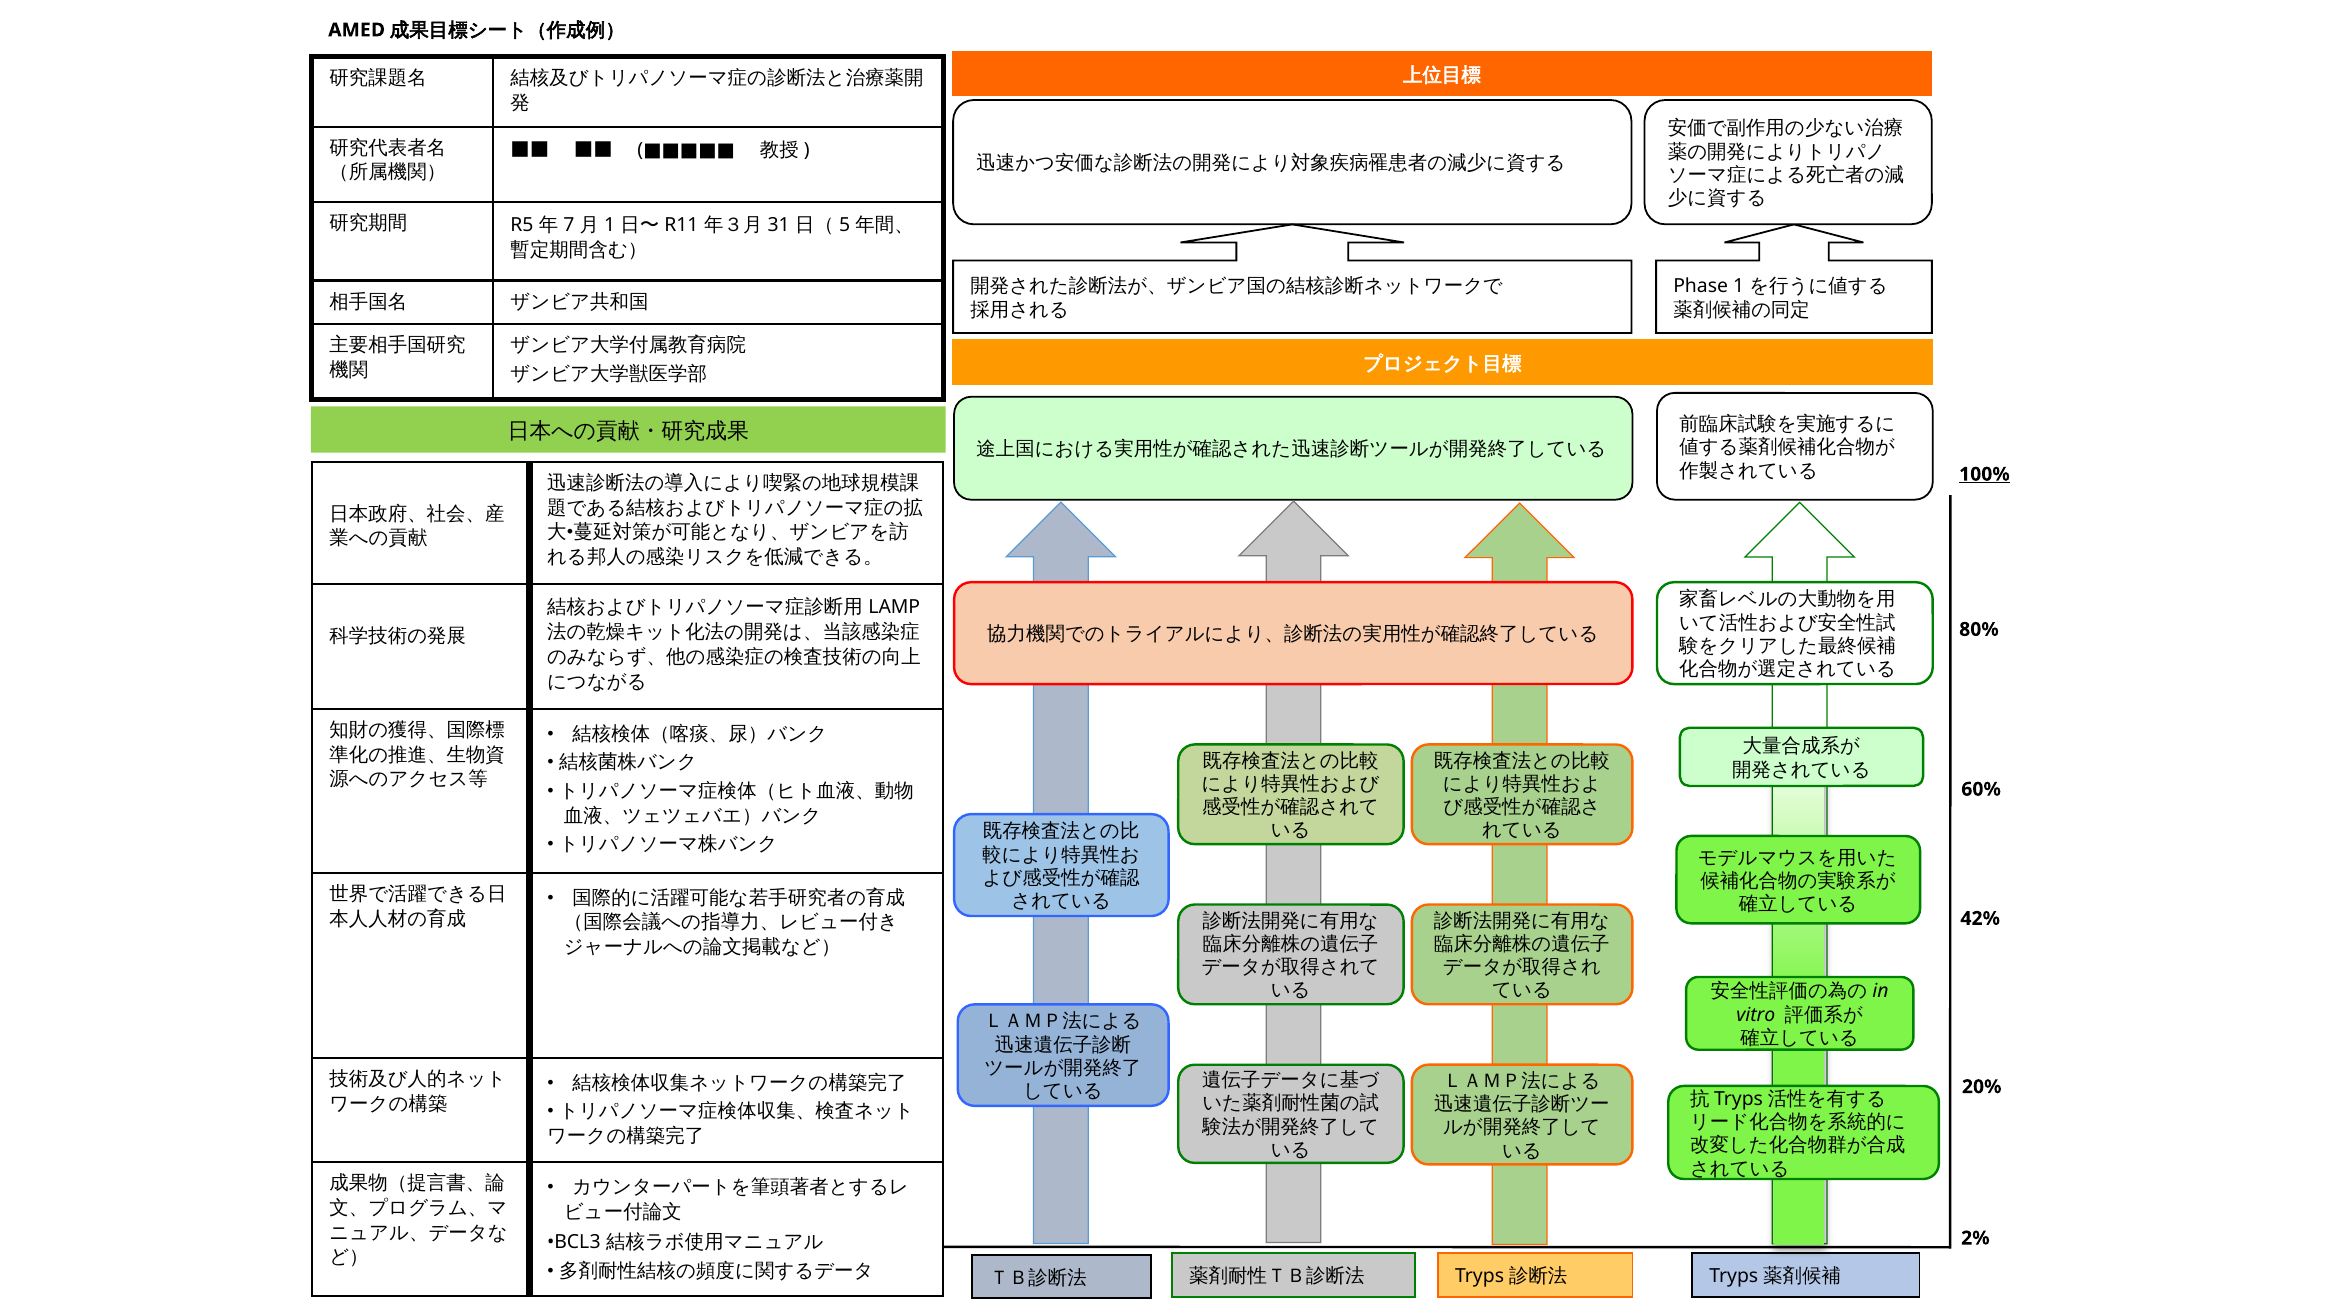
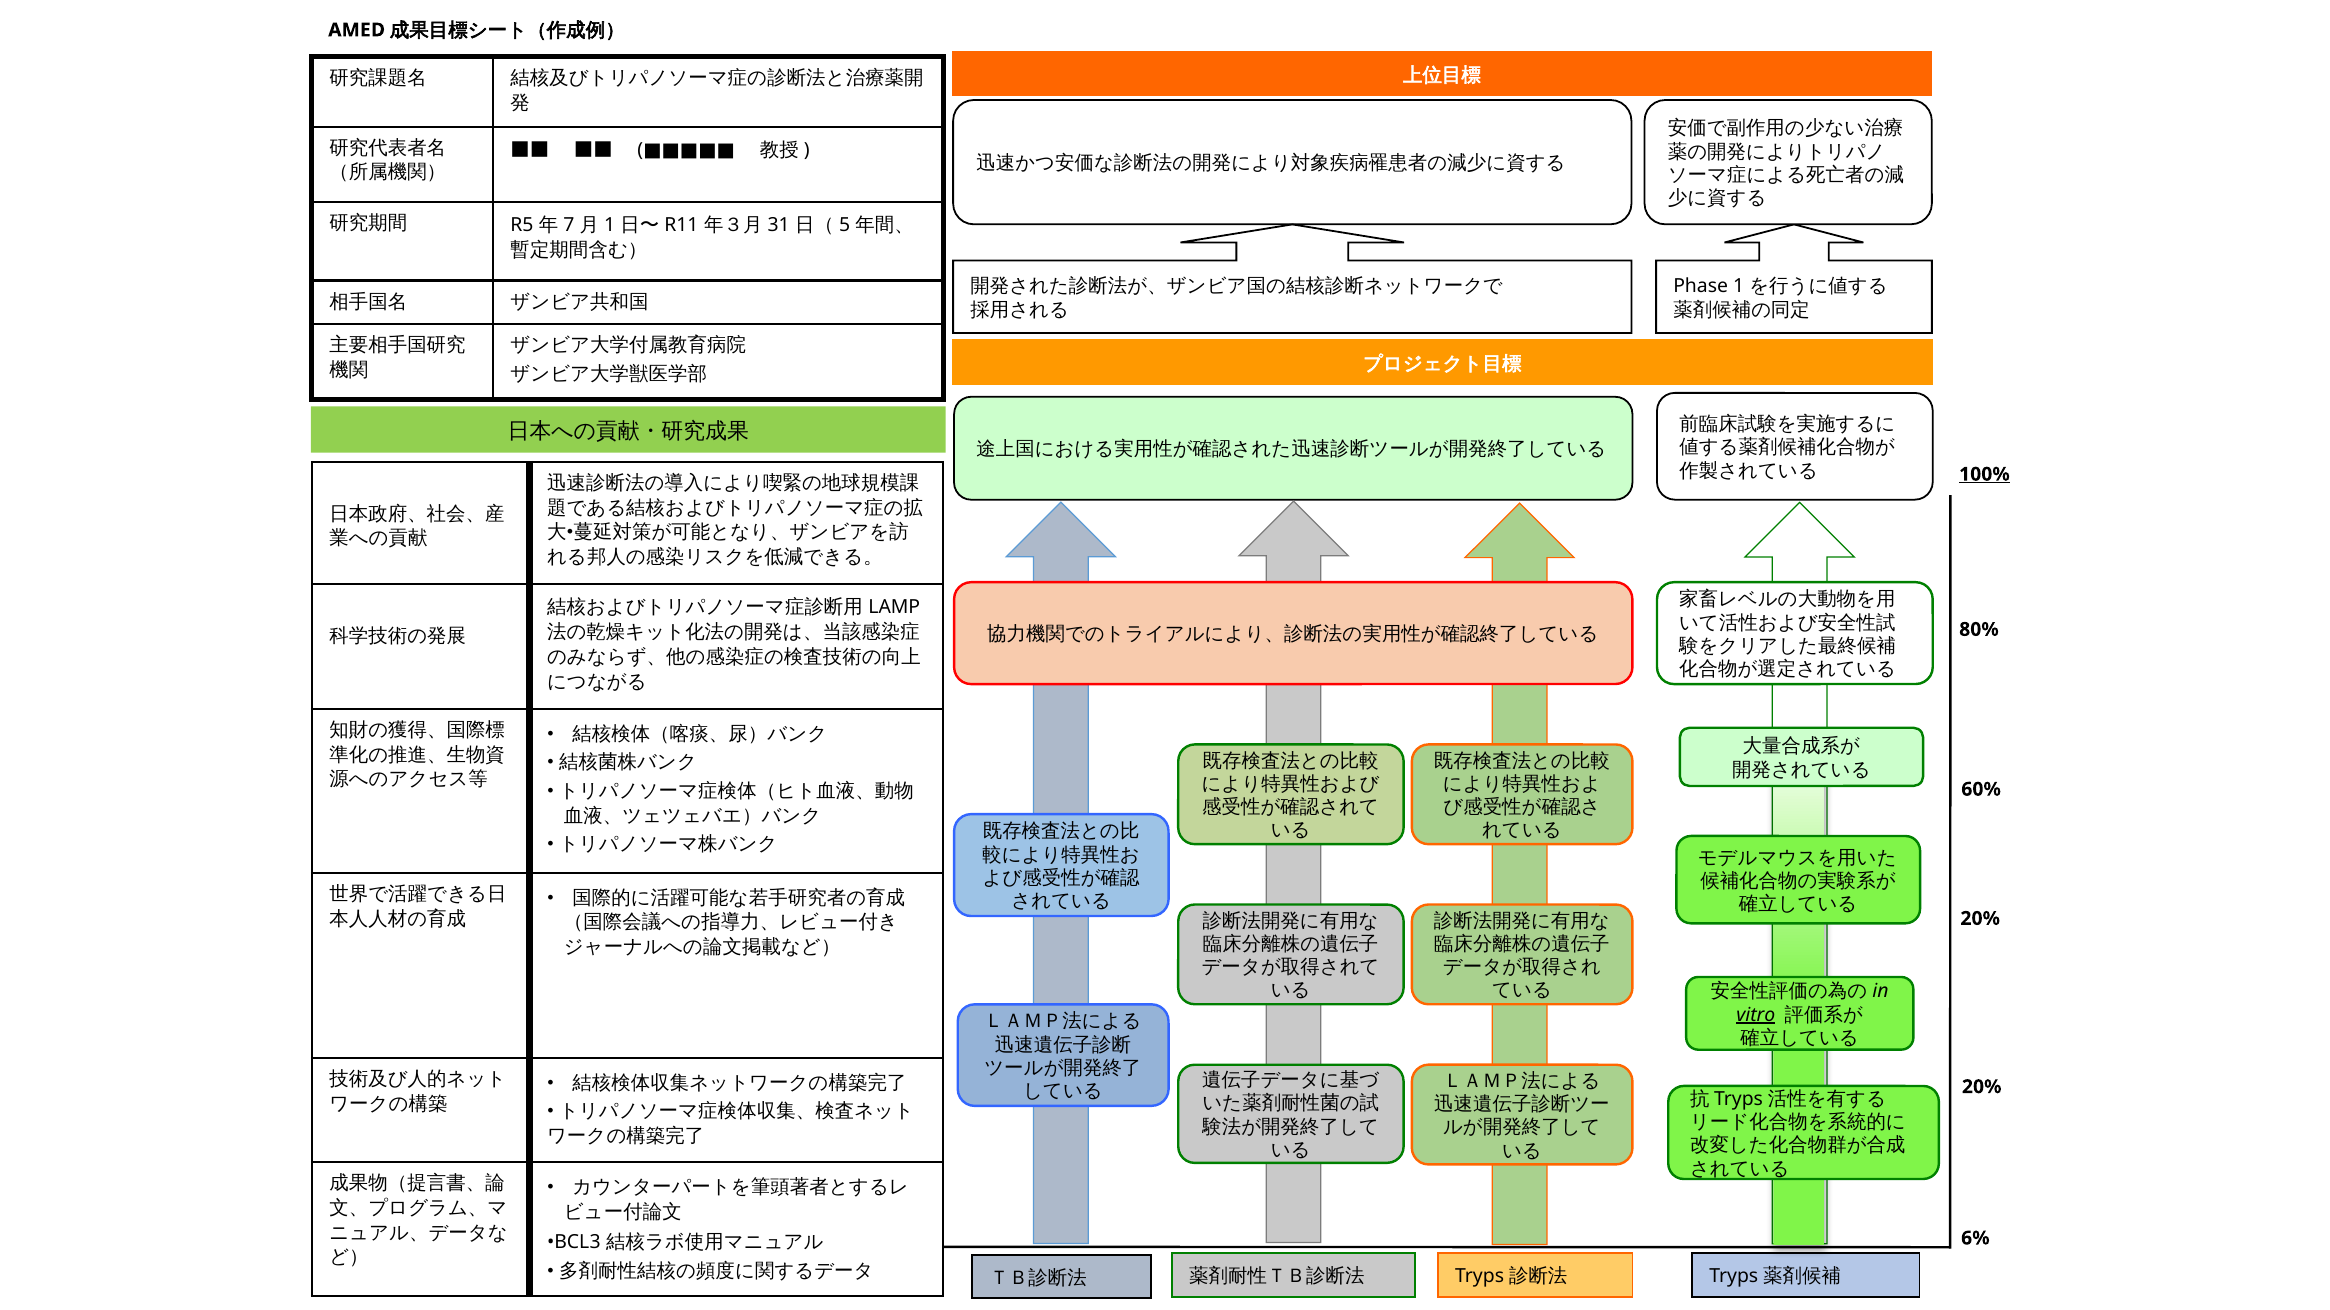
42%: 42% -> 20% (1980, 919)
vitro underline: none -> present (1756, 1015)
2%: 2% -> 6% (1975, 1239)
